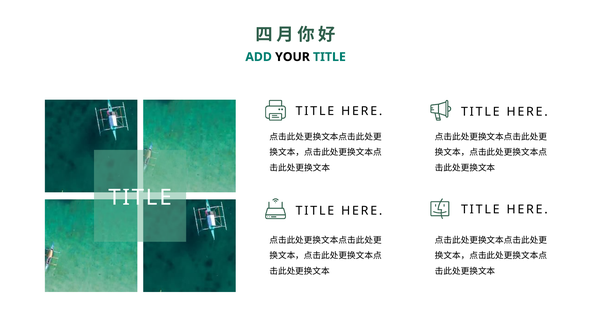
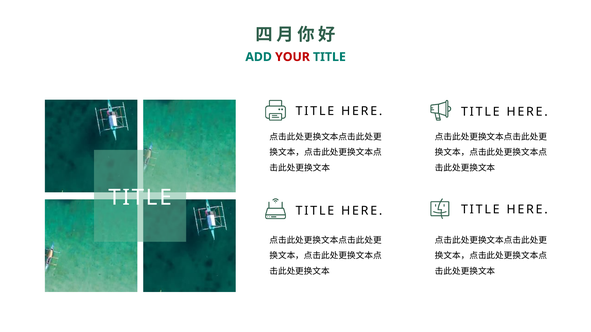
YOUR colour: black -> red (292, 57)
